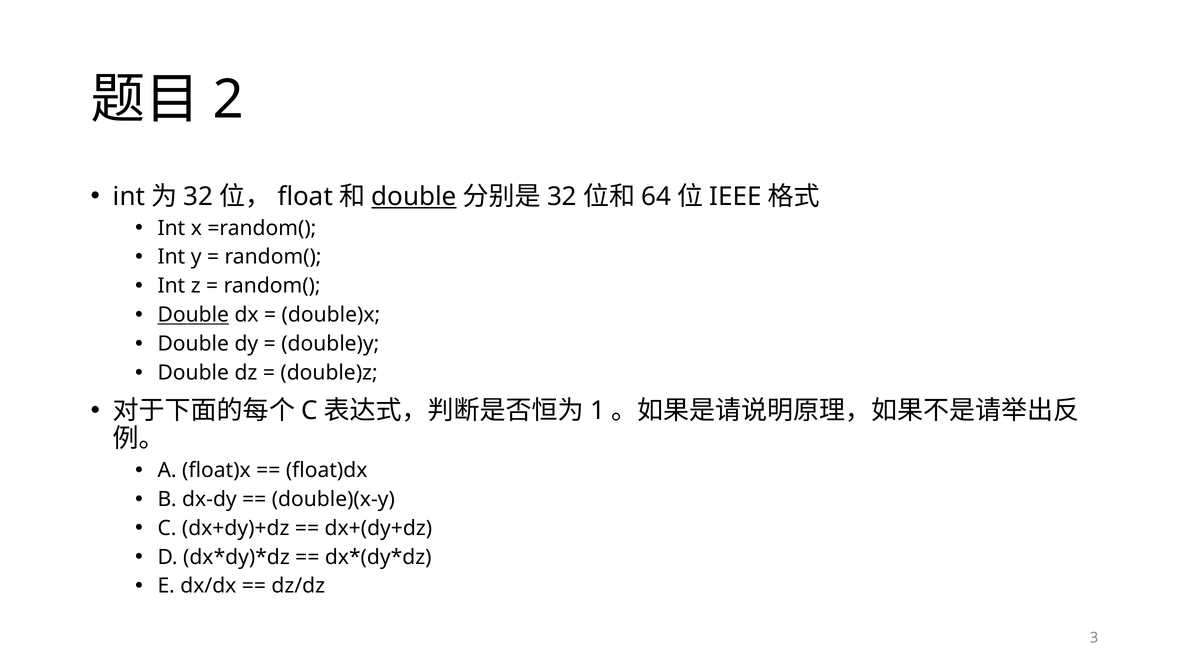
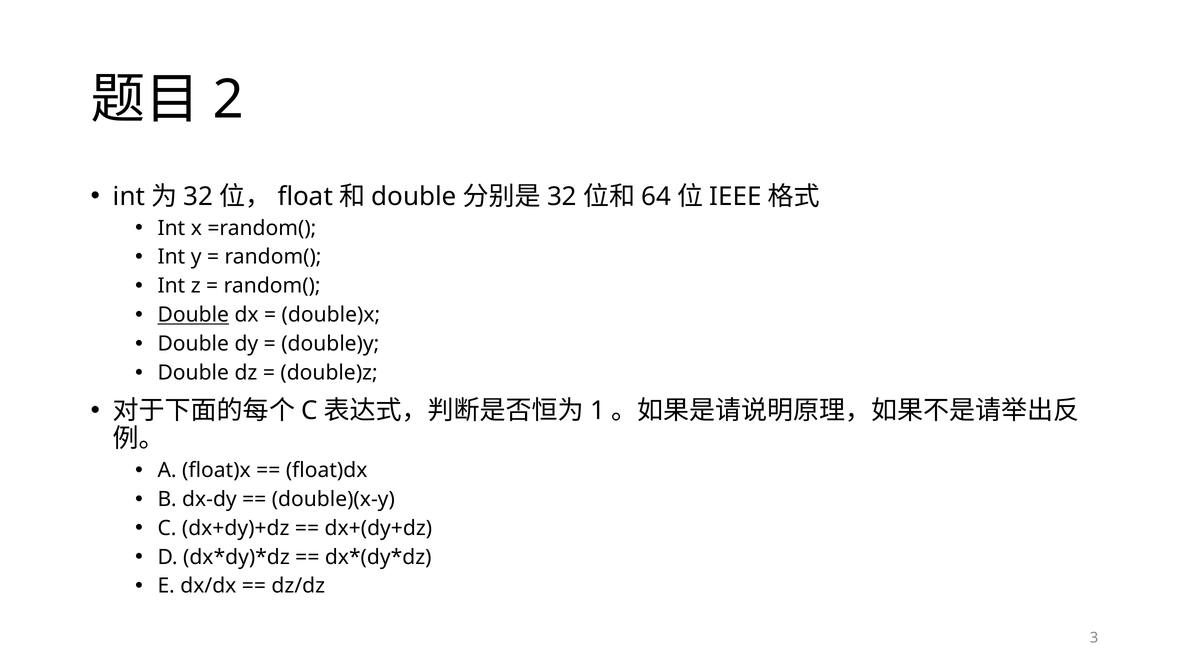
double underline: present -> none (414, 196)
